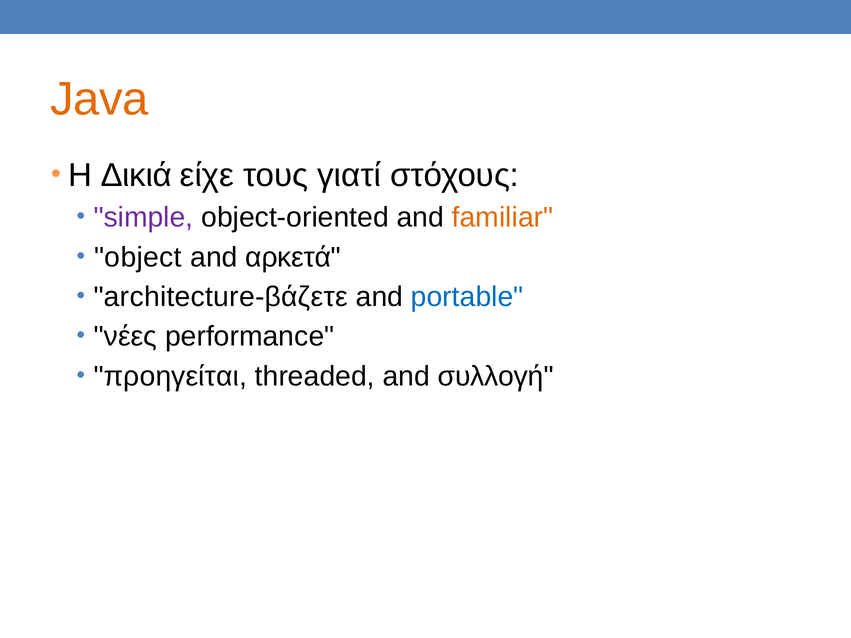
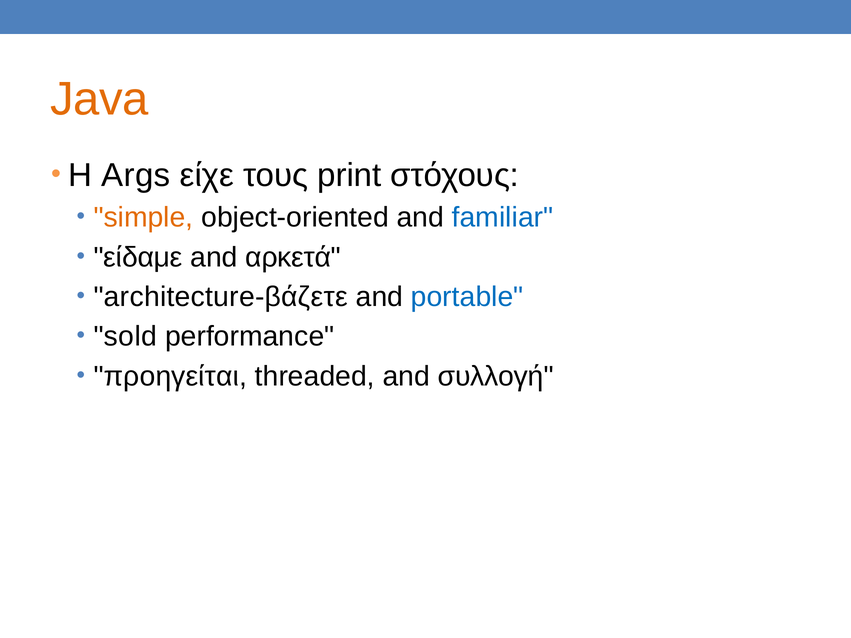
Δικιά: Δικιά -> Args (136, 175)
γιατί: γιατί -> print (349, 175)
simple colour: purple -> orange (143, 218)
familiar colour: orange -> blue (503, 218)
object: object -> είδαμε (138, 257)
νέες: νέες -> sold (125, 337)
